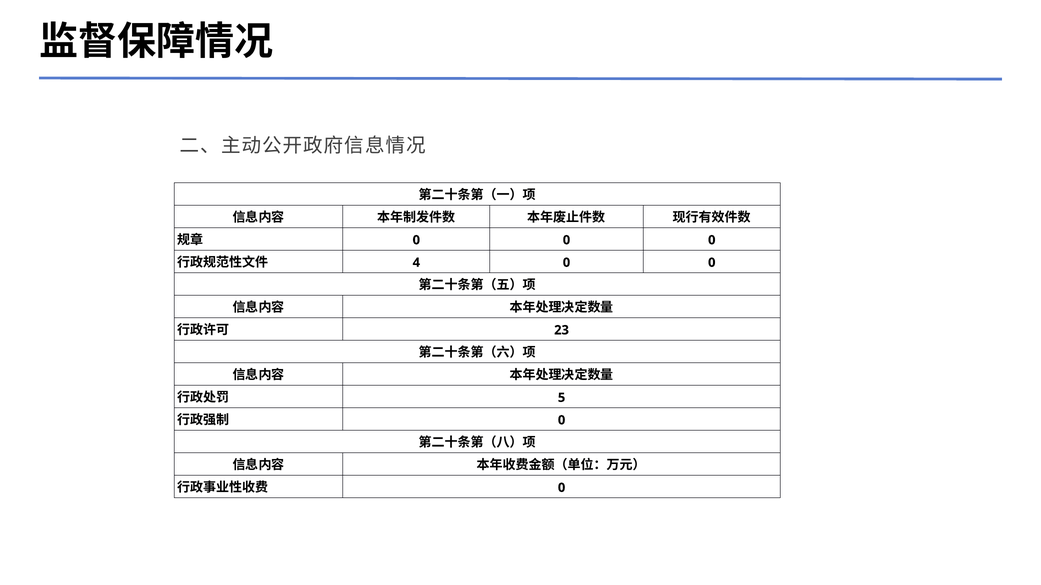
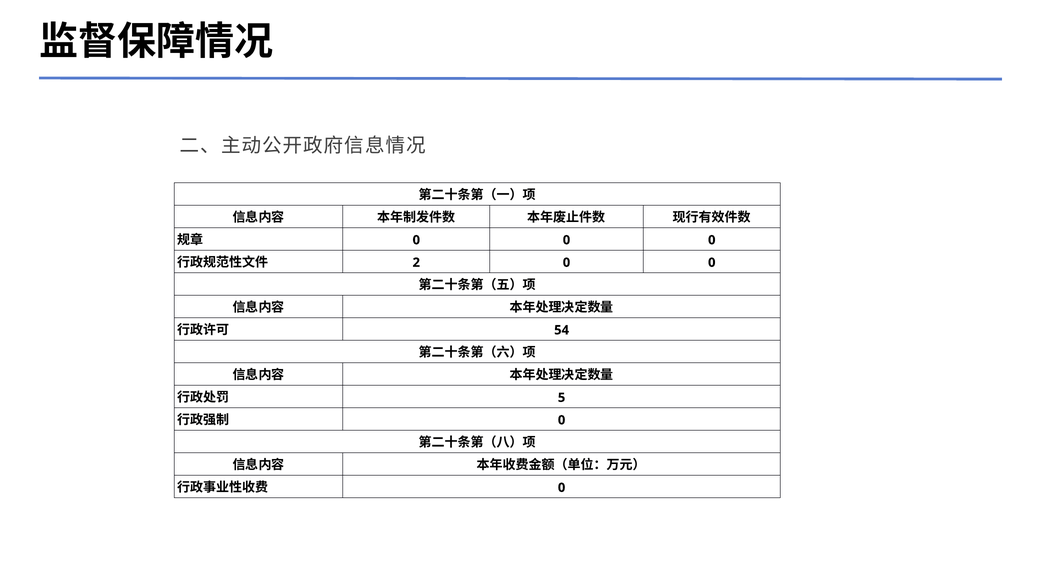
4: 4 -> 2 (416, 263)
23: 23 -> 54 (562, 330)
